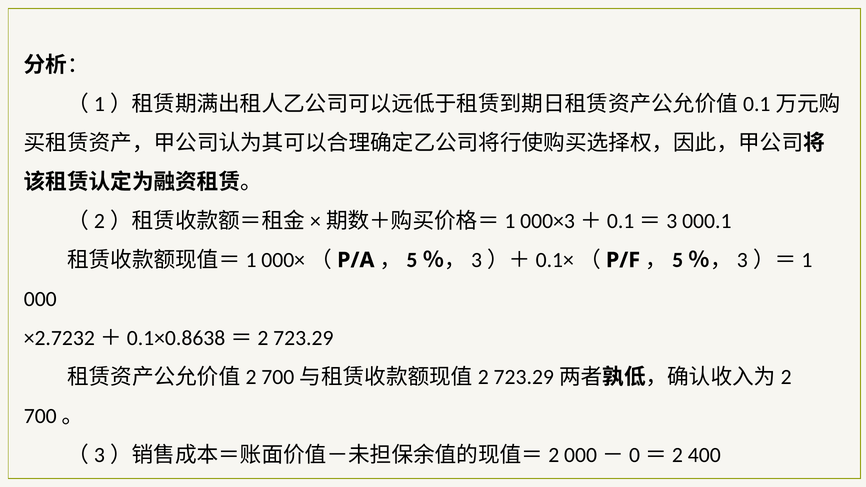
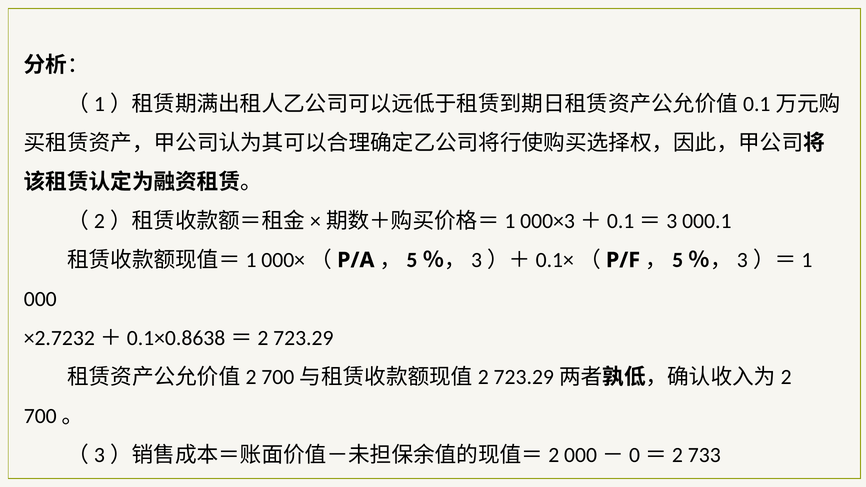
400: 400 -> 733 (704, 455)
